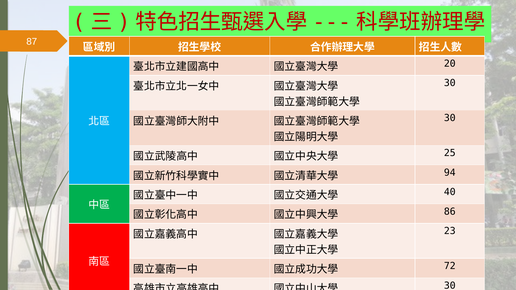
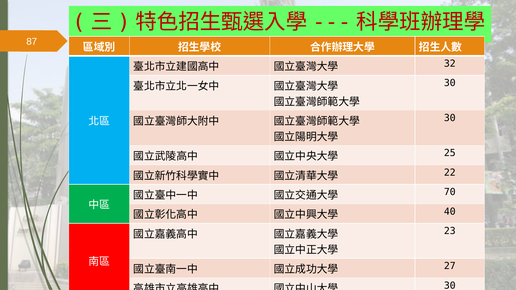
20: 20 -> 32 (450, 64)
94: 94 -> 22 (450, 173)
40: 40 -> 70 (450, 192)
86: 86 -> 40 (450, 212)
72: 72 -> 27 (450, 266)
